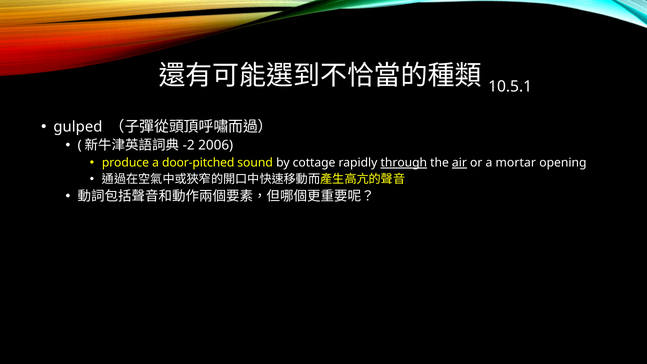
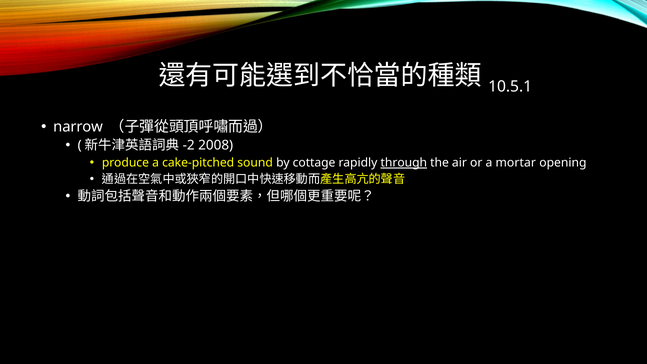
gulped: gulped -> narrow (78, 127)
2006: 2006 -> 2008 (216, 145)
door-pitched: door-pitched -> cake-pitched (198, 163)
air underline: present -> none (459, 163)
